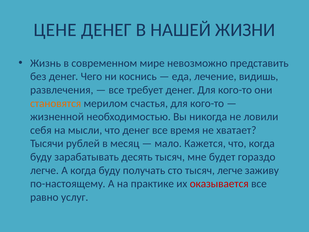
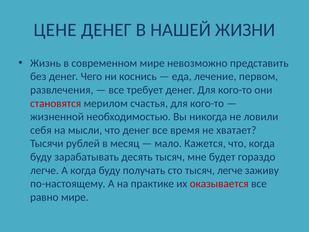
видишь: видишь -> первом (259, 76)
становятся colour: orange -> red (56, 103)
равно услуг: услуг -> мире (75, 197)
